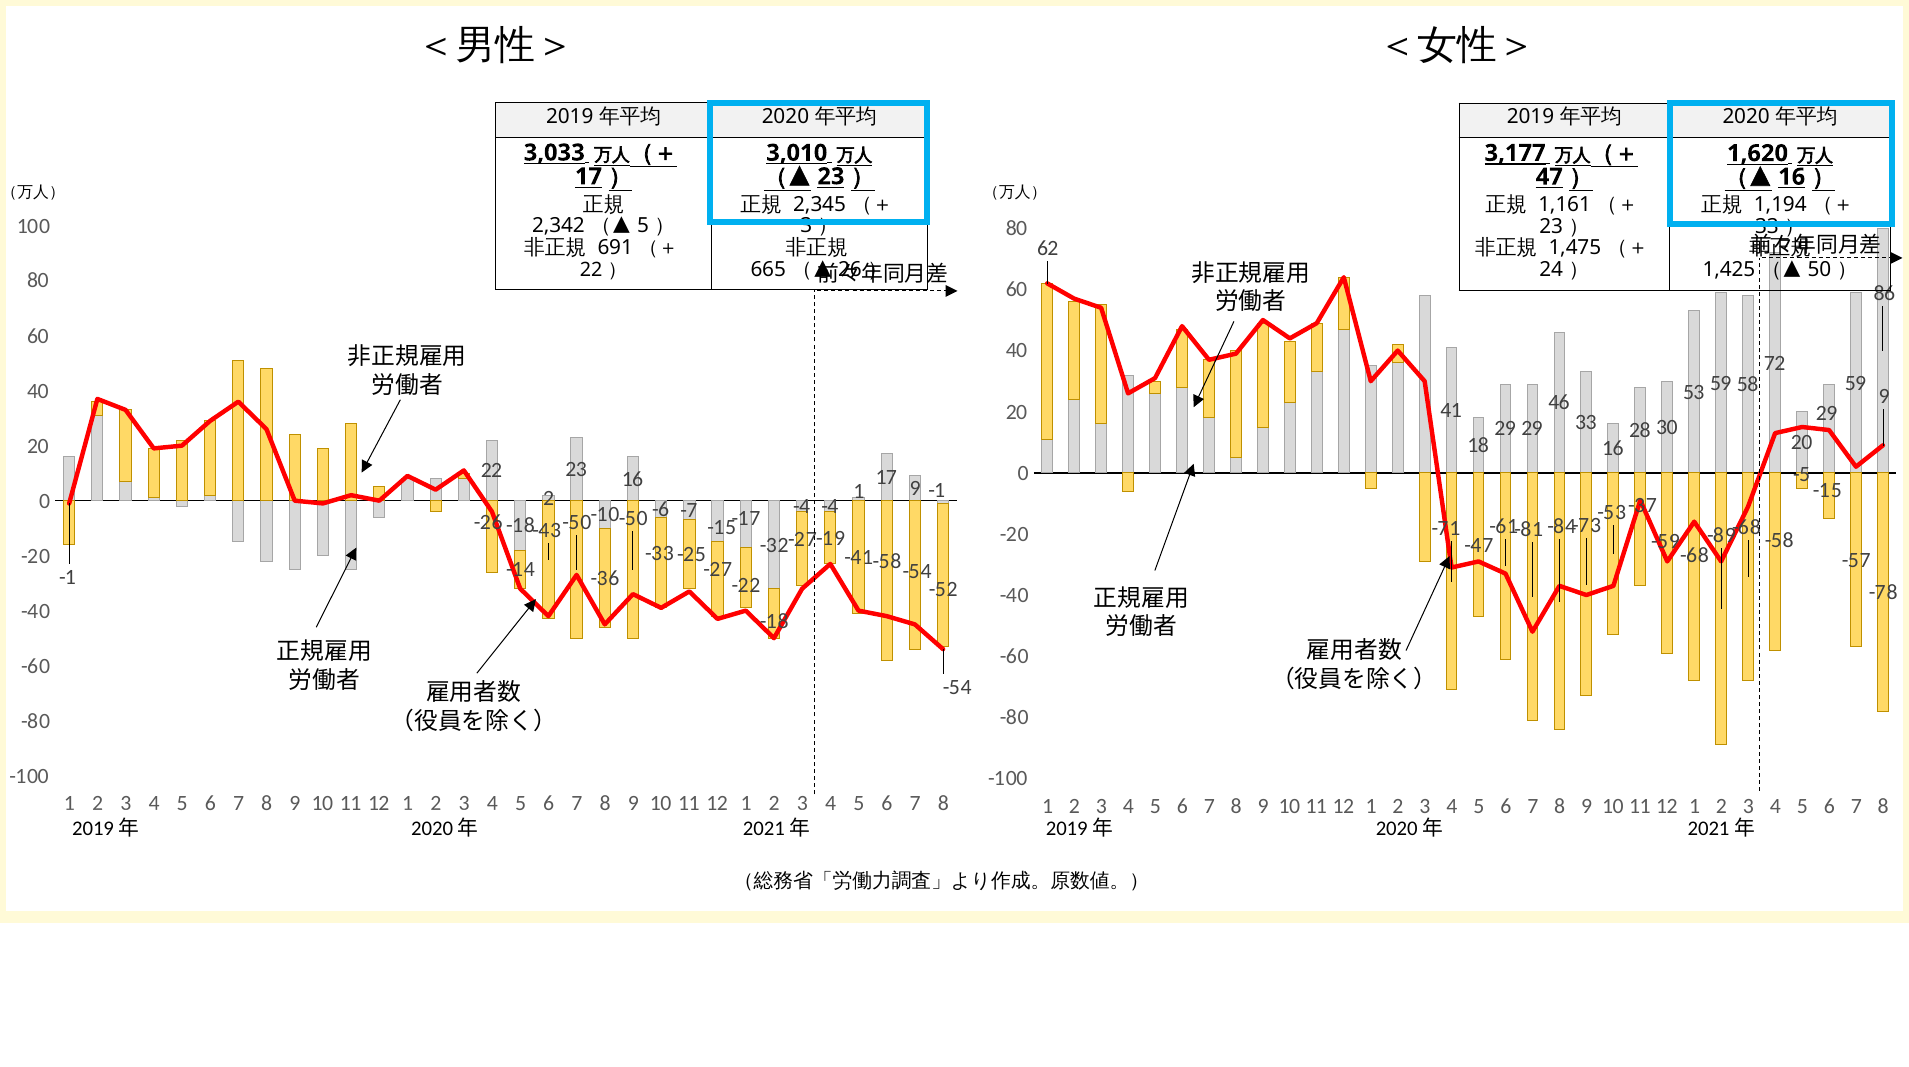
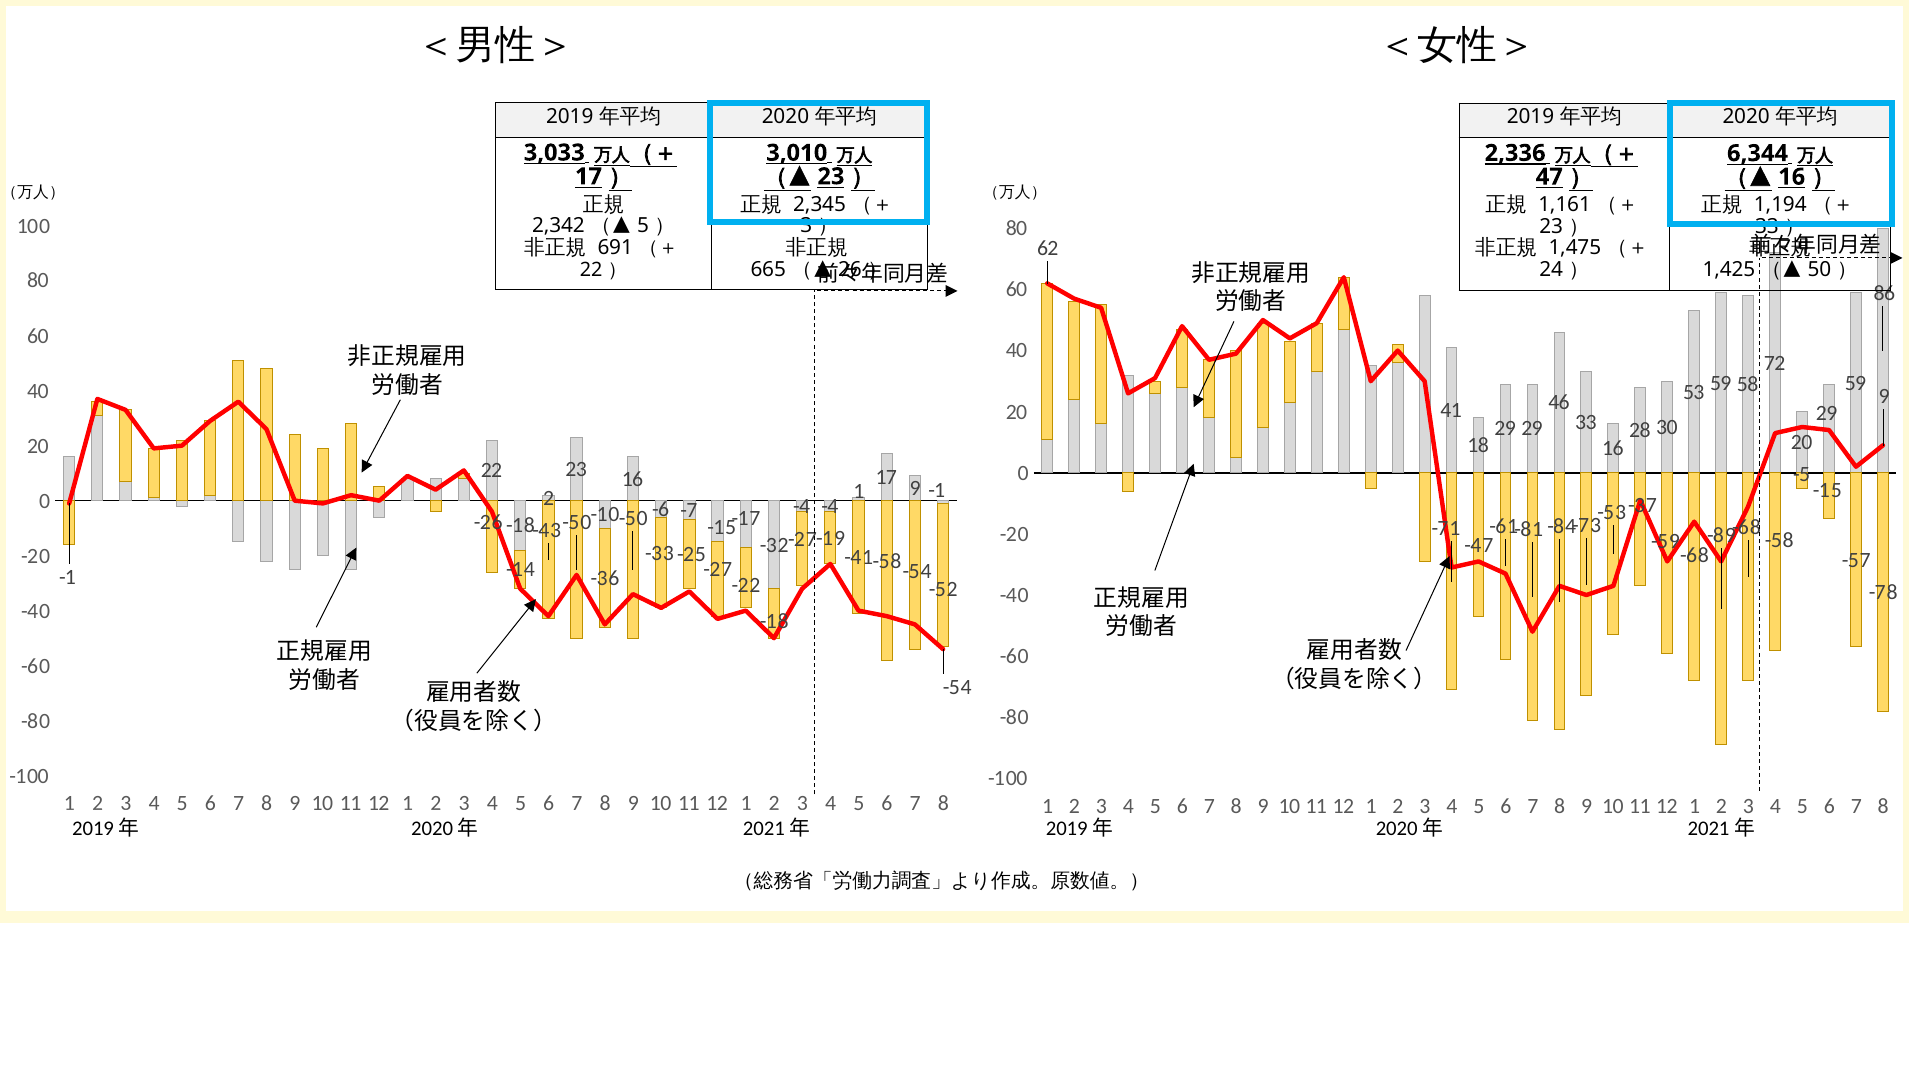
3,177: 3,177 -> 2,336 (1515, 153)
1,620: 1,620 -> 6,344 (1758, 153)
